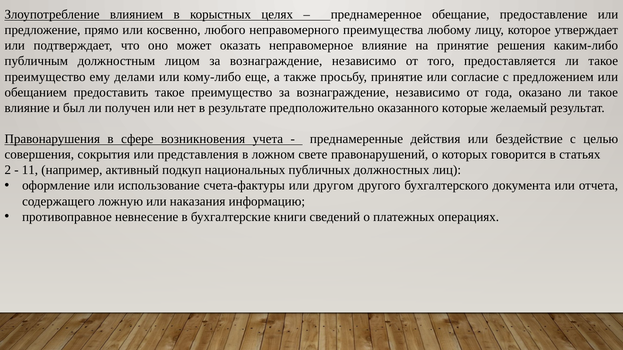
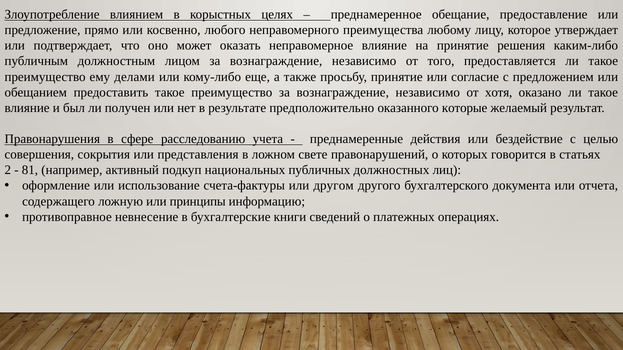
года: года -> хотя (499, 92)
возникновения: возникновения -> расследованию (203, 139)
11: 11 -> 81 (30, 170)
наказания: наказания -> принципы (198, 202)
